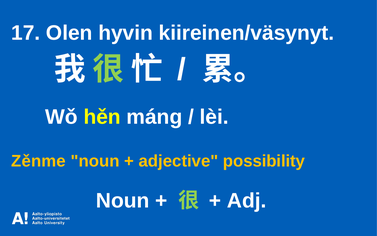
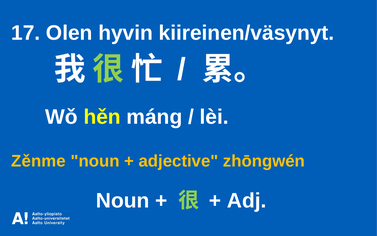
possibility: possibility -> zhōngwén (264, 161)
